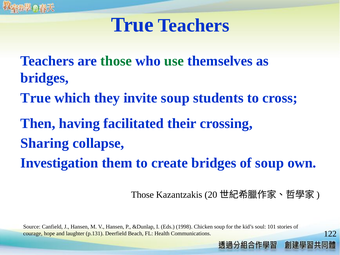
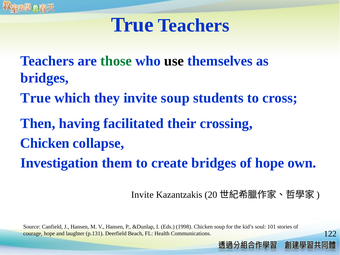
use colour: green -> black (174, 61)
Sharing: Sharing -> Chicken (45, 143)
of soup: soup -> hope (270, 163)
Those: Those -> Invite (142, 195)
